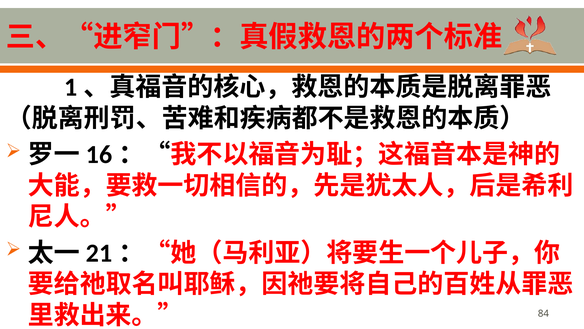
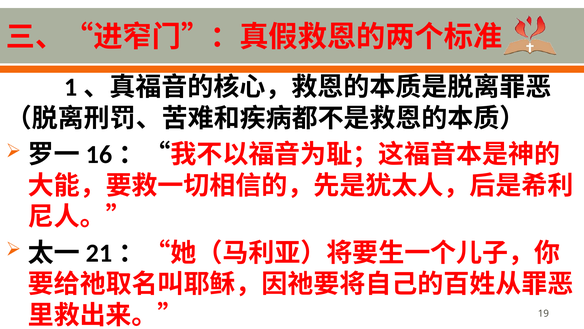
84: 84 -> 19 (543, 313)
